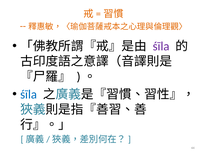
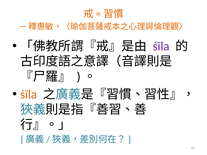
śīla colour: blue -> orange (29, 95)
